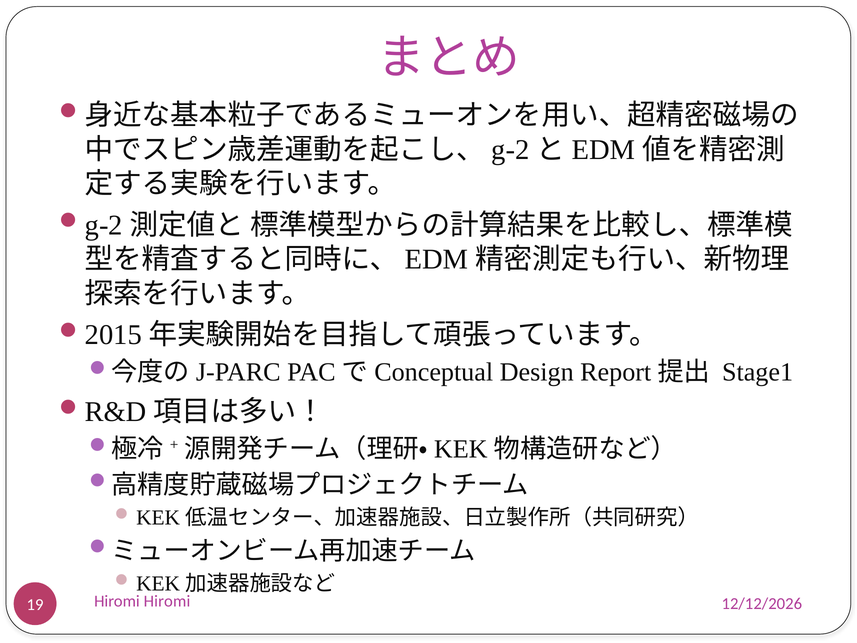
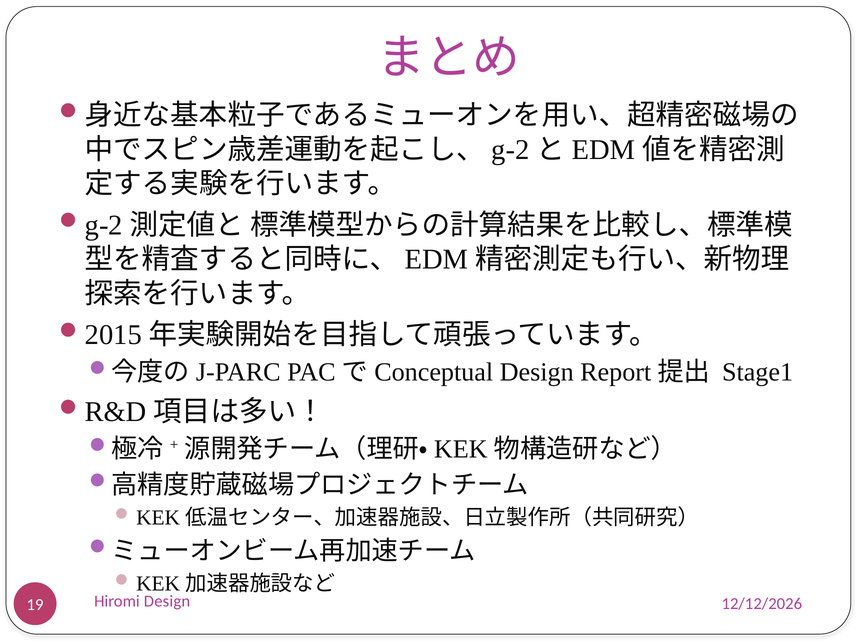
Hiromi Hiromi: Hiromi -> Design (167, 601)
